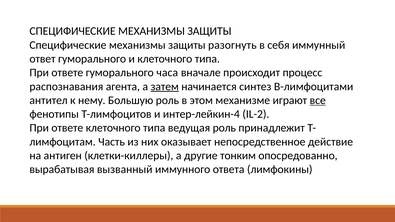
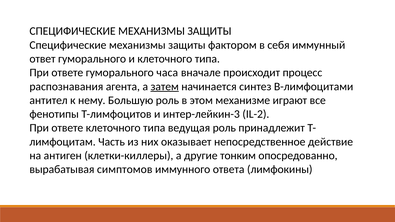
разогнуть: разогнуть -> фактором (232, 45)
все underline: present -> none (318, 100)
интер-лейкин-4: интер-лейкин-4 -> интер-лейкин-3 (201, 114)
вызванный: вызванный -> симптомов (125, 170)
